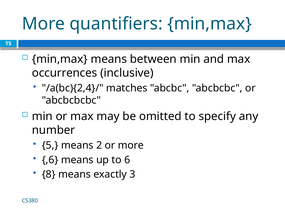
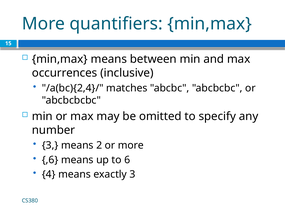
5: 5 -> 3 (50, 145)
8: 8 -> 4 (49, 174)
